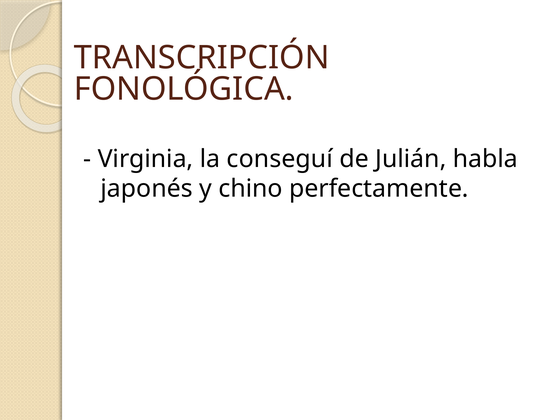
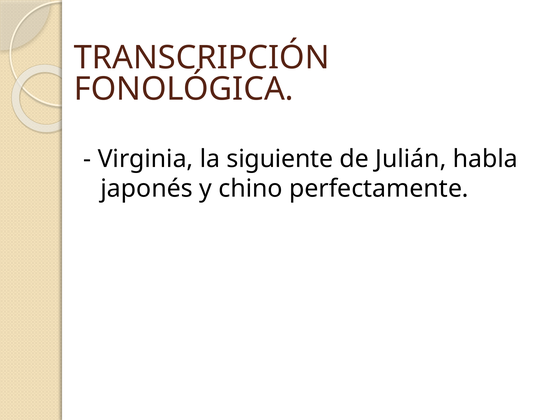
conseguí: conseguí -> siguiente (280, 159)
